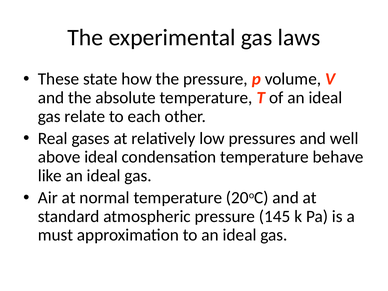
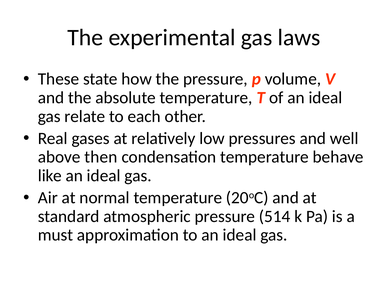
above ideal: ideal -> then (101, 157)
145: 145 -> 514 (275, 216)
